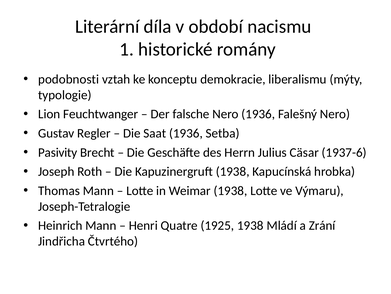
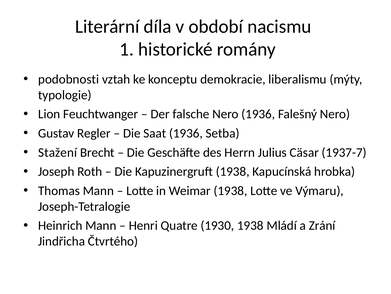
Pasivity: Pasivity -> Stažení (58, 152)
1937-6: 1937-6 -> 1937-7 (344, 152)
1925: 1925 -> 1930 (217, 225)
